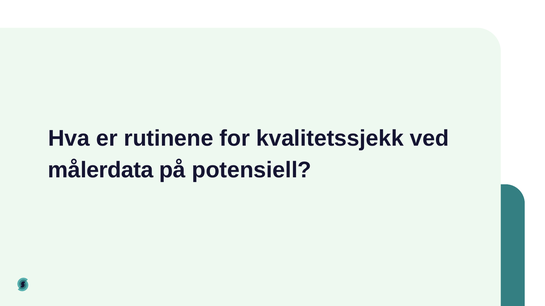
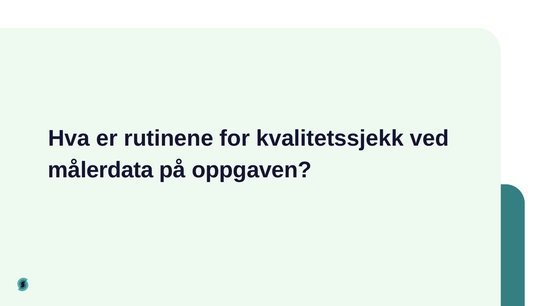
potensiell: potensiell -> oppgaven (252, 170)
